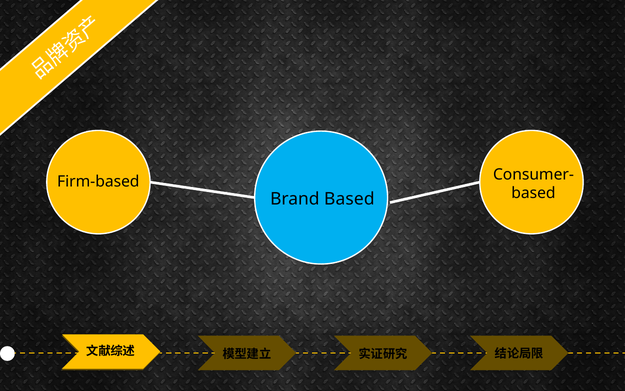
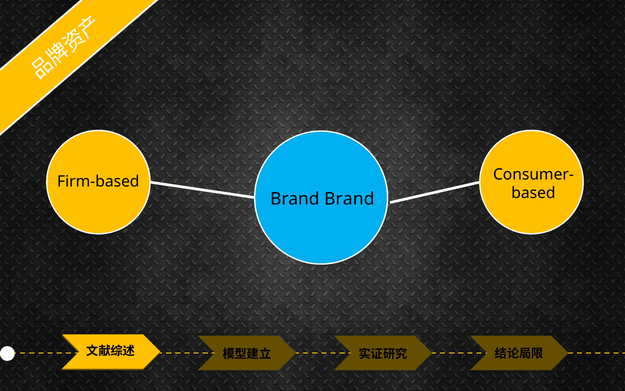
Brand Based: Based -> Brand (349, 199)
